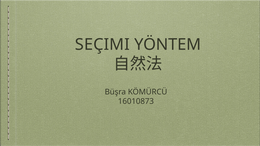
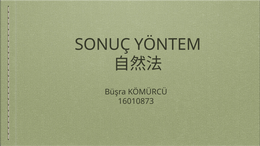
SEÇIMI: SEÇIMI -> SONUÇ (103, 45)
